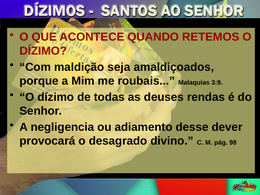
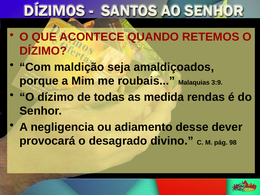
deuses: deuses -> medida (164, 97)
